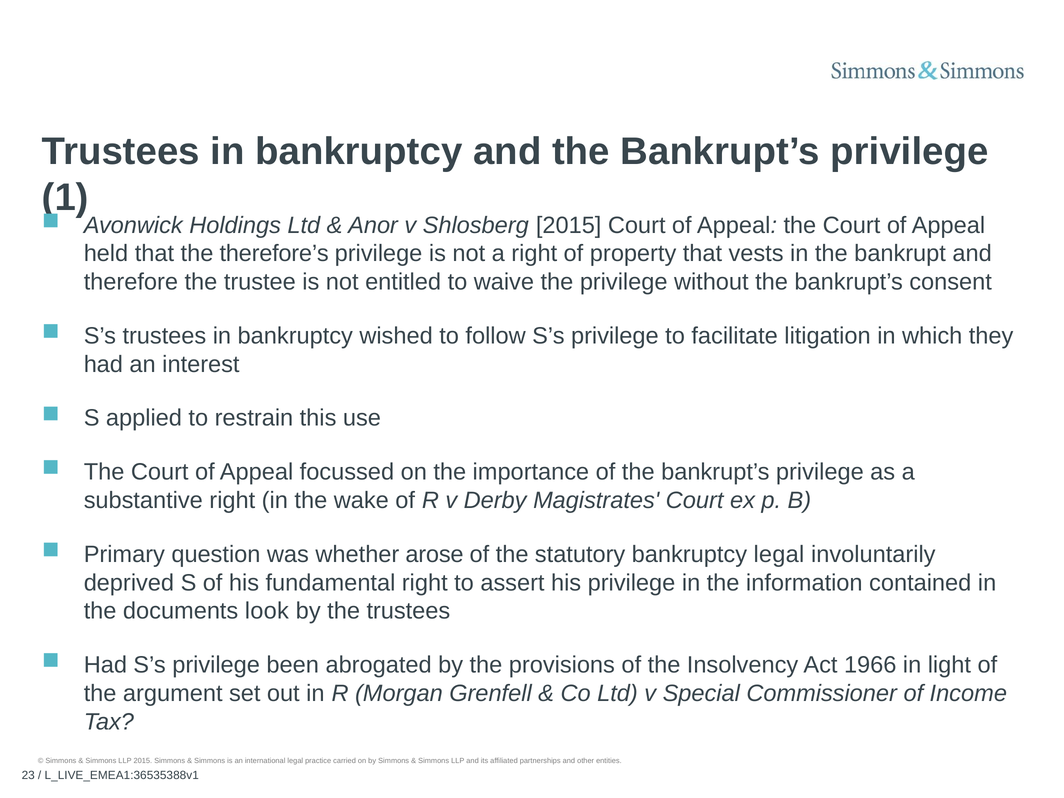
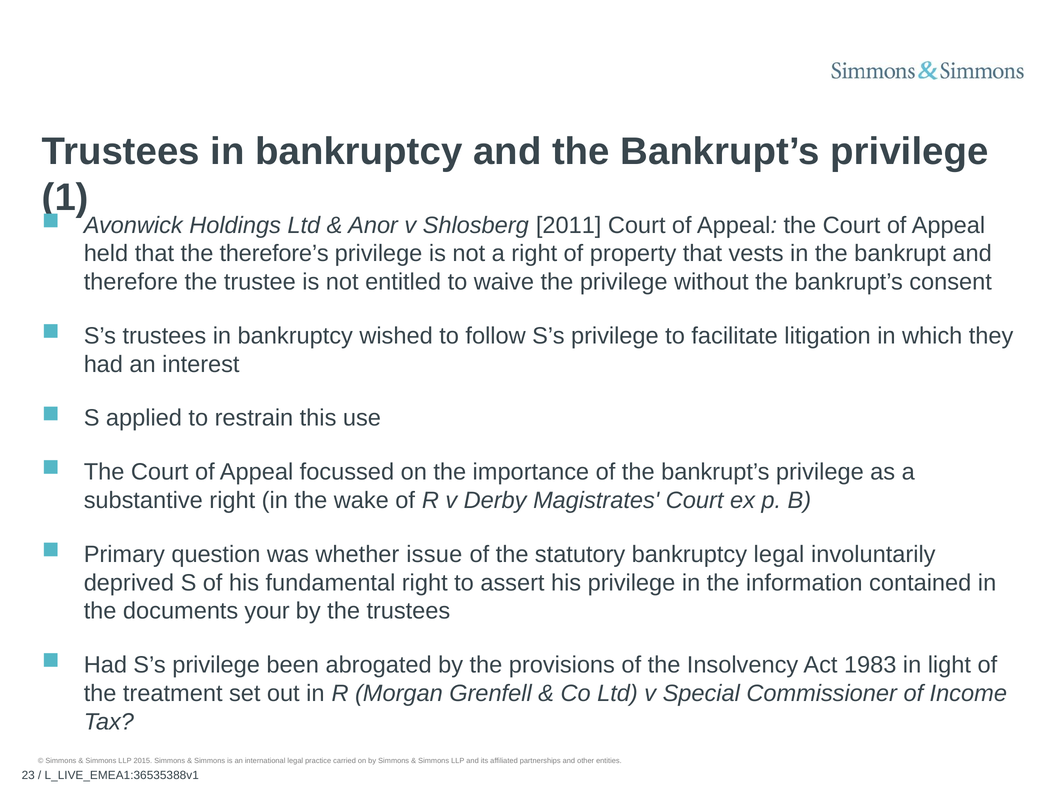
Shlosberg 2015: 2015 -> 2011 (569, 225)
arose: arose -> issue (434, 554)
look: look -> your (267, 611)
1966: 1966 -> 1983 (870, 665)
argument: argument -> treatment (173, 693)
